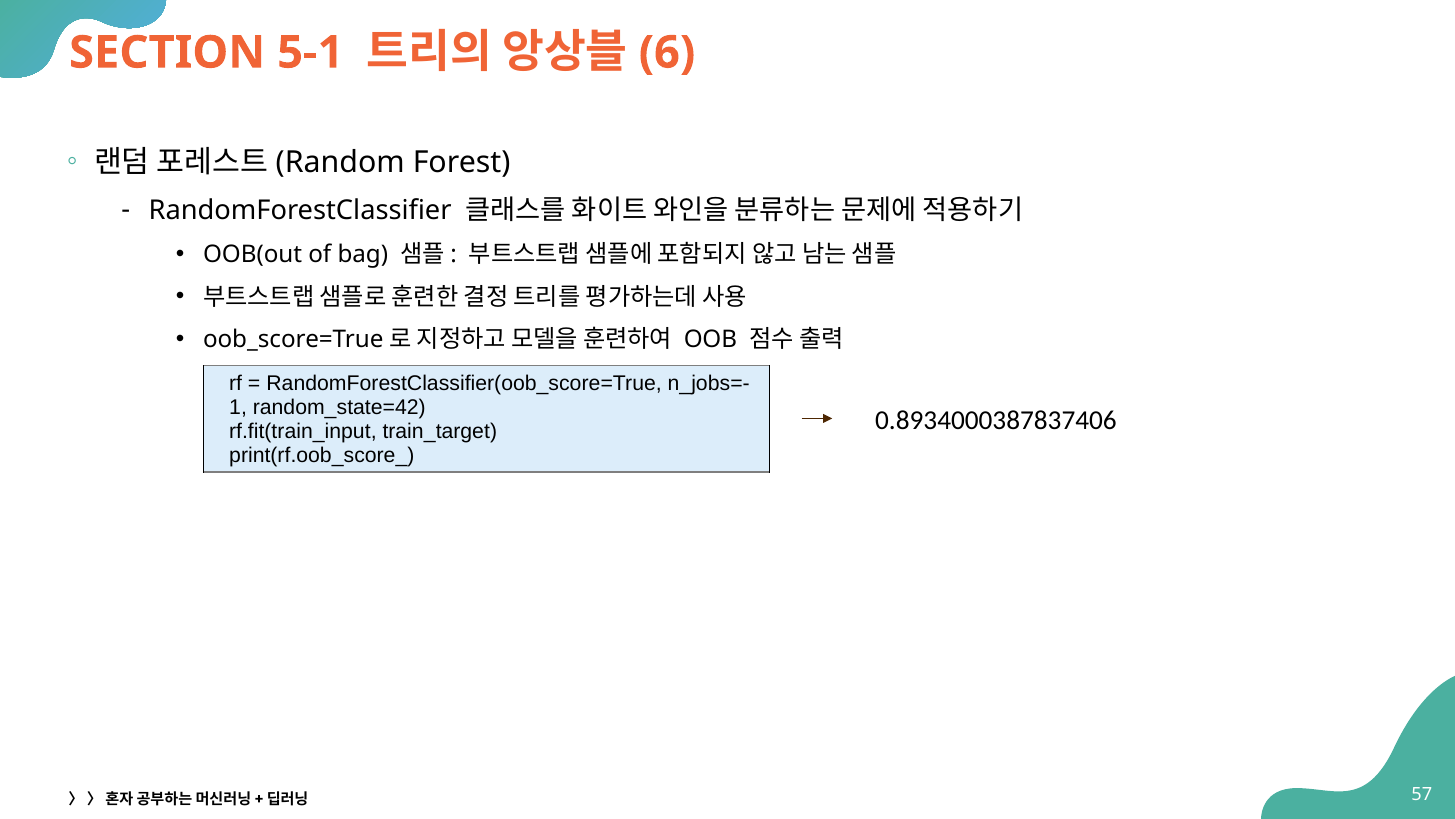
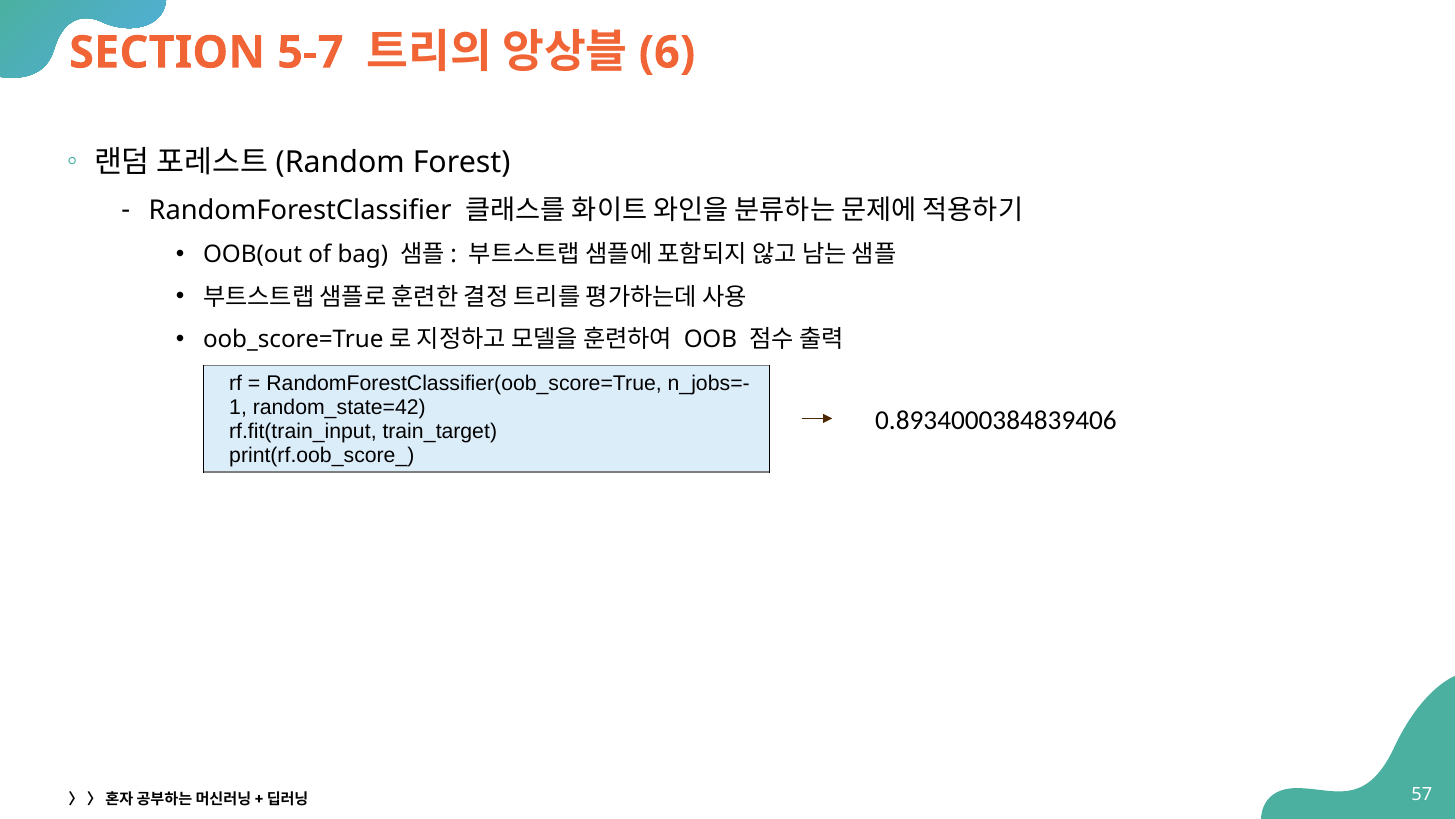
5-1: 5-1 -> 5-7 (310, 53)
0.8934000387837406: 0.8934000387837406 -> 0.8934000384839406 (996, 420)
